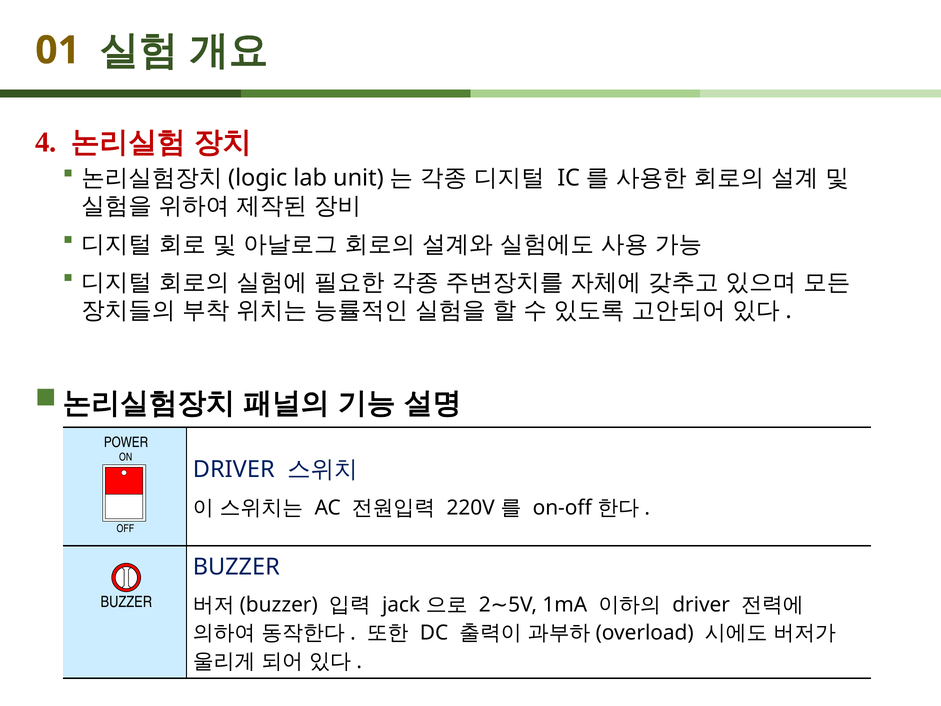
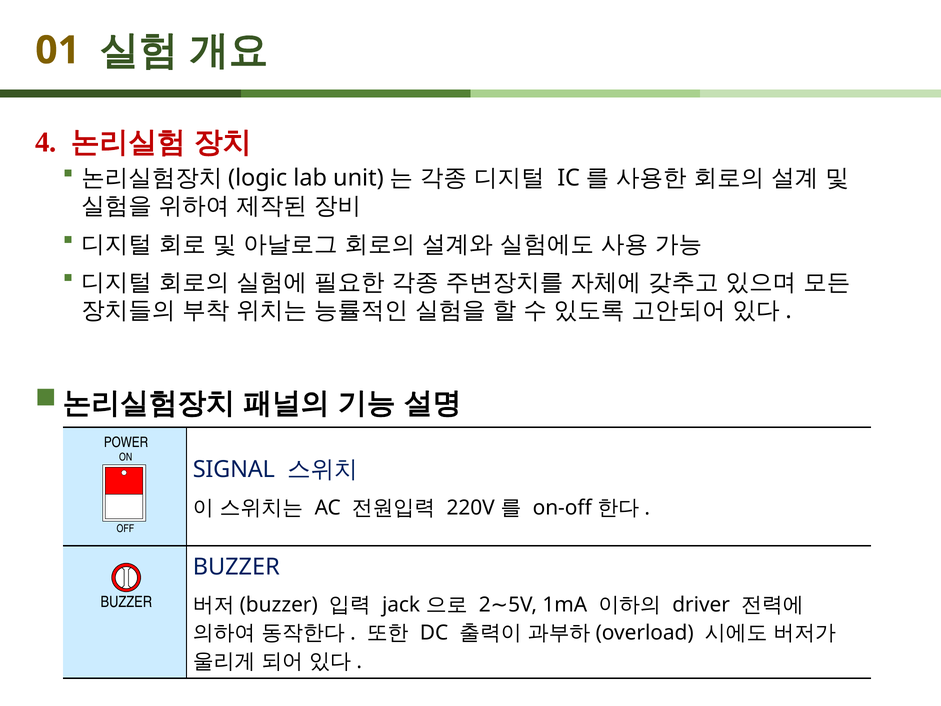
DRIVER: DRIVER -> SIGNAL (234, 469)
